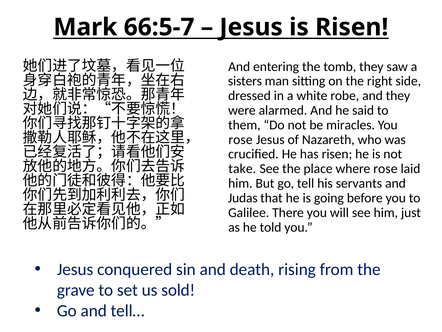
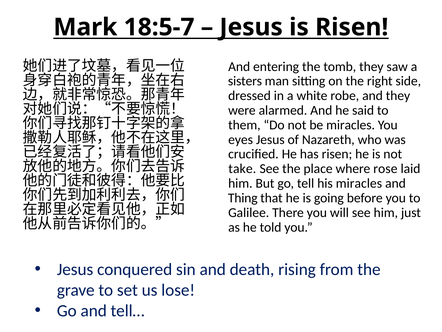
66:5-7: 66:5-7 -> 18:5-7 (159, 27)
rose: rose -> eyes (241, 139)
his servants: servants -> miracles (359, 183)
Judas: Judas -> Thing (243, 198)
sold: sold -> lose (178, 290)
